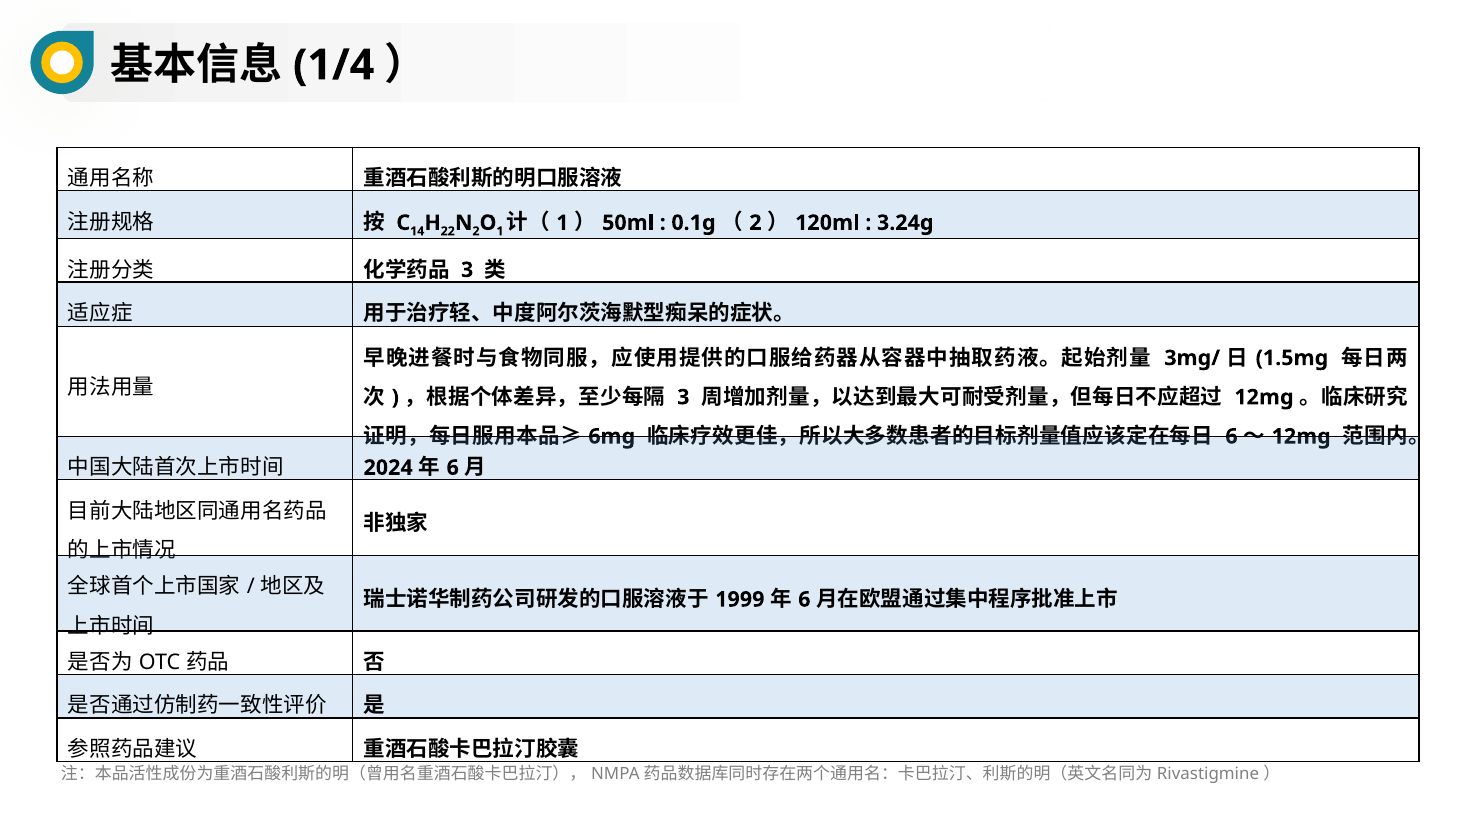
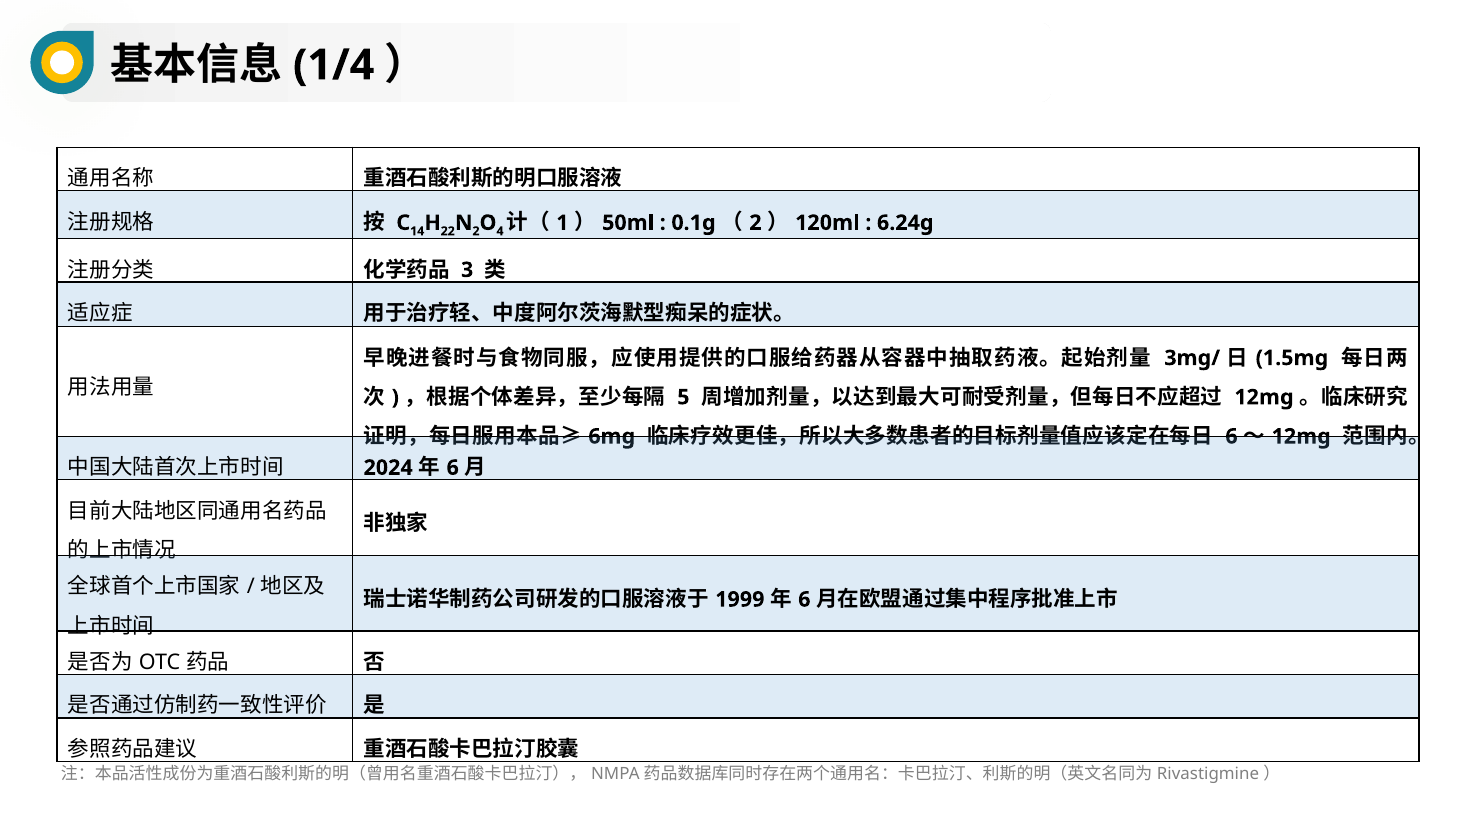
1: 1 -> 4 (500, 231)
3.24g: 3.24g -> 6.24g (905, 223)
3: 3 -> 5 (683, 397)
